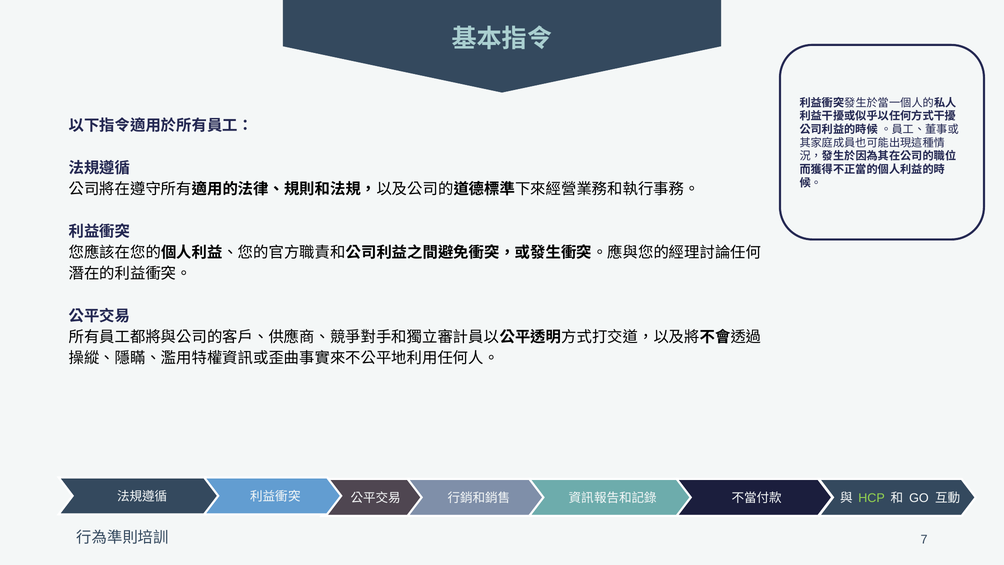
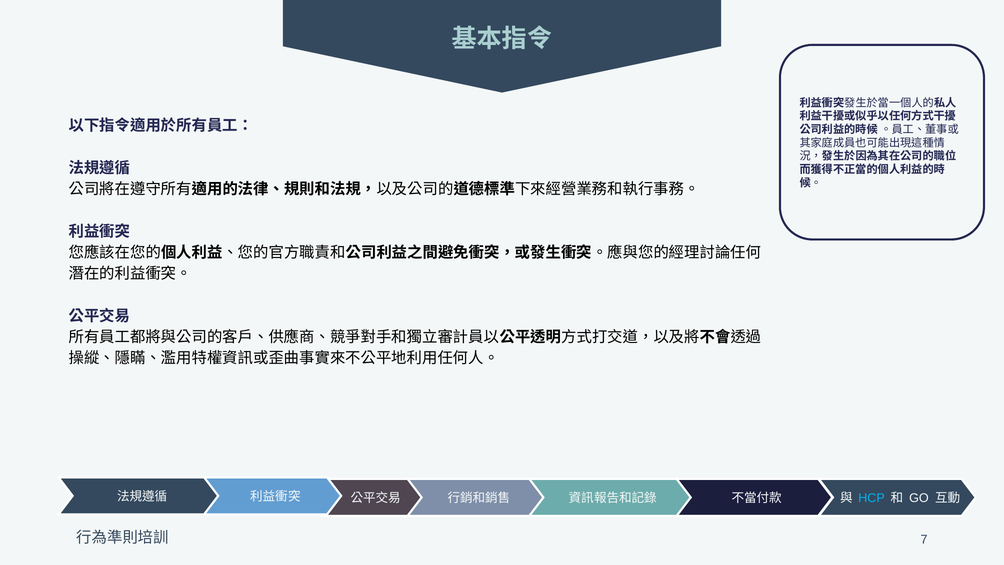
HCP colour: light green -> light blue (872, 498)
